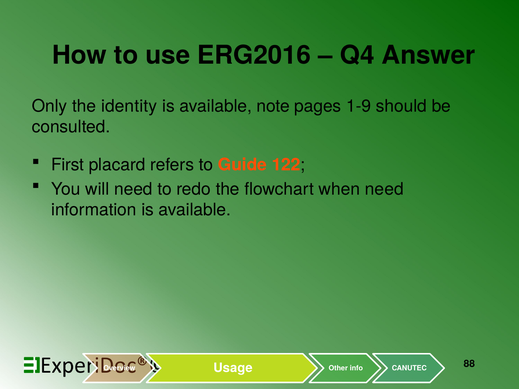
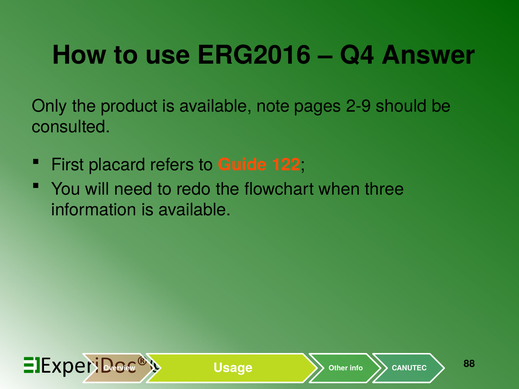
identity: identity -> product (129, 106)
1-9: 1-9 -> 2-9 (359, 106)
when need: need -> three (384, 189)
